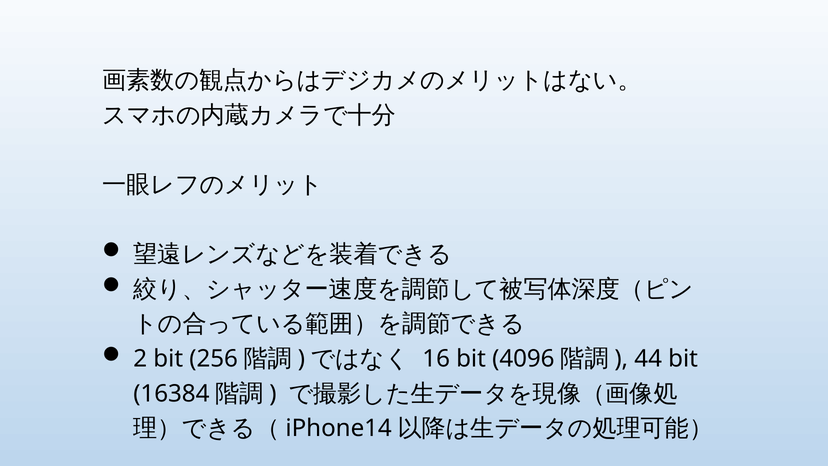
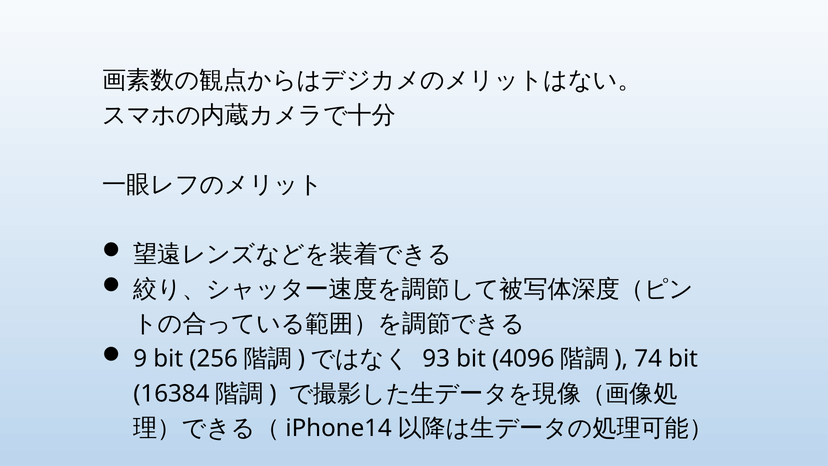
2: 2 -> 9 (140, 359)
16: 16 -> 93 (436, 359)
44: 44 -> 74 (648, 359)
